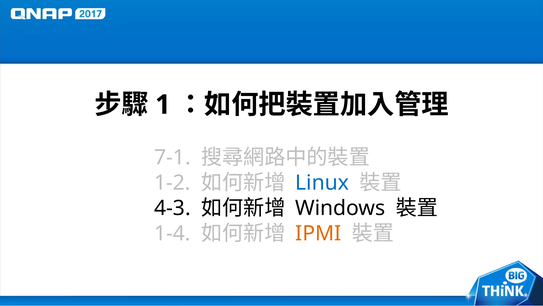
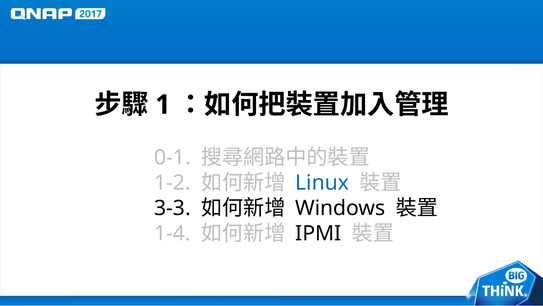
7-1: 7-1 -> 0-1 (172, 157)
4-3: 4-3 -> 3-3 (172, 208)
IPMI colour: orange -> black (318, 233)
